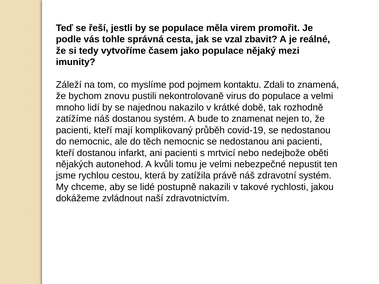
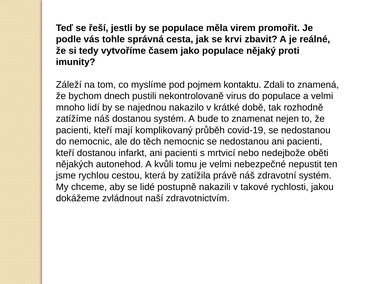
vzal: vzal -> krvi (233, 39)
mezi: mezi -> proti (289, 51)
znovu: znovu -> dnech (117, 96)
